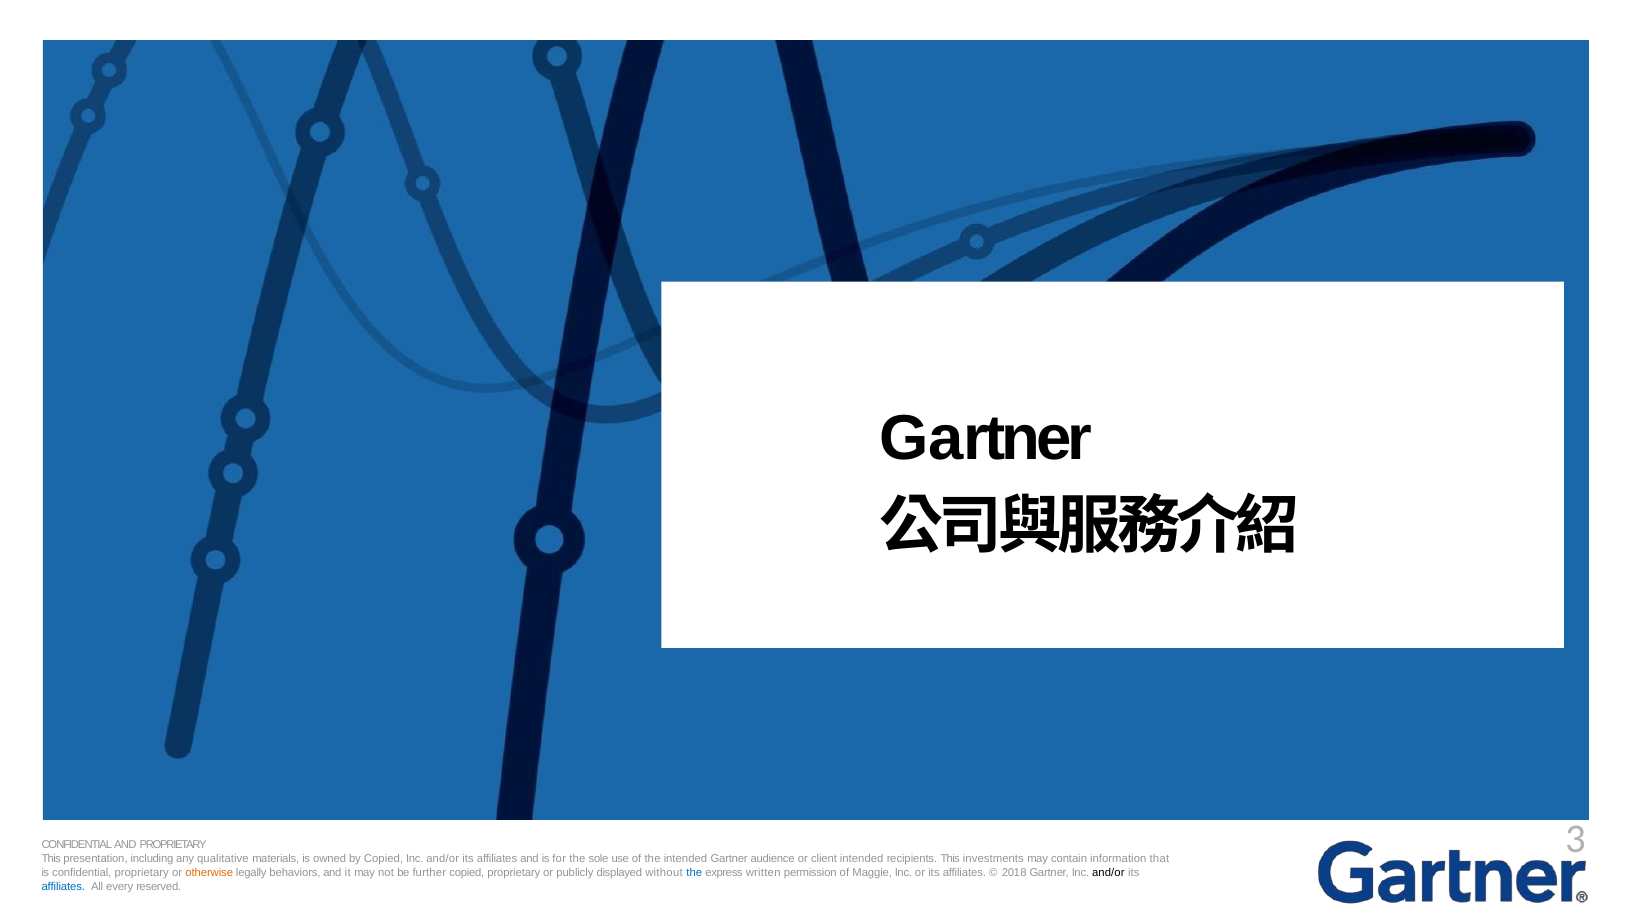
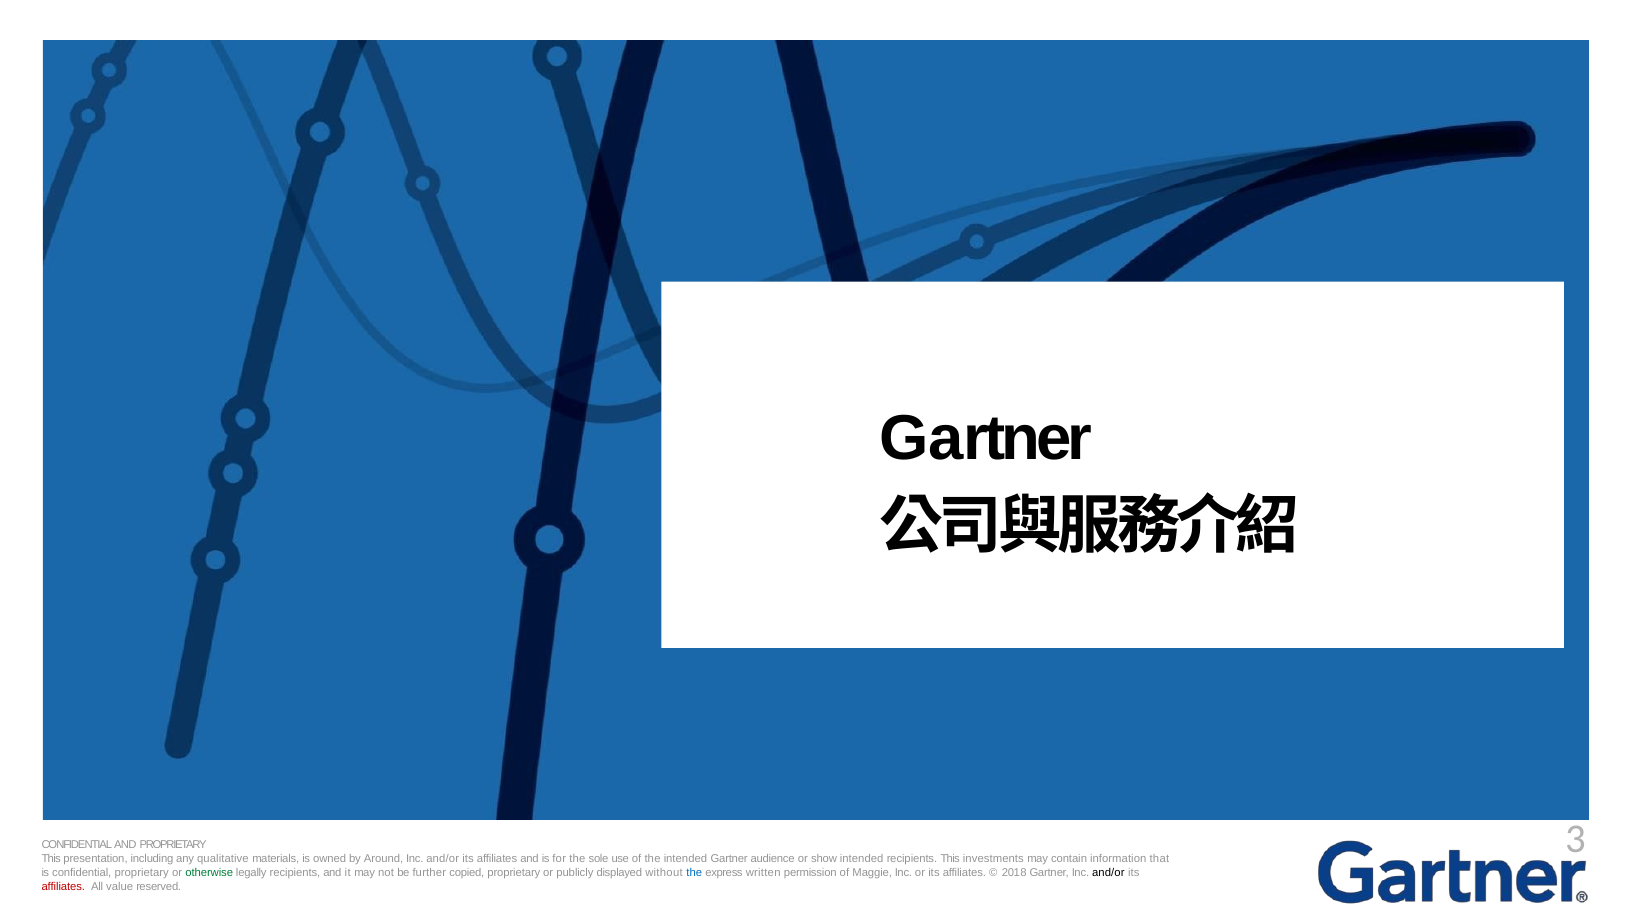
by Copied: Copied -> Around (384, 859)
client: client -> show (824, 859)
otherwise colour: orange -> green (209, 873)
legally behaviors: behaviors -> recipients (295, 873)
affiliates colour: blue -> red (63, 887)
every: every -> value (120, 887)
